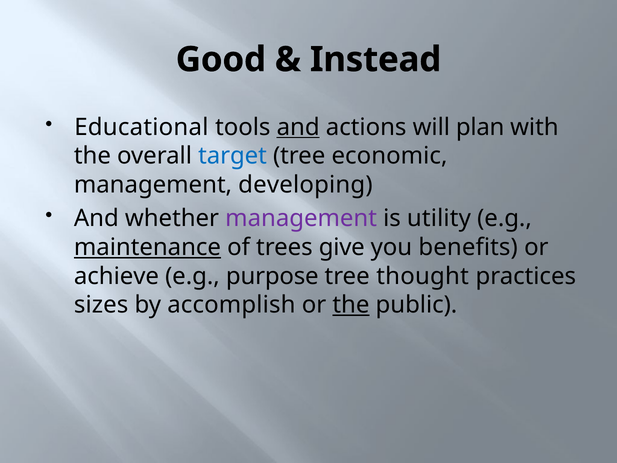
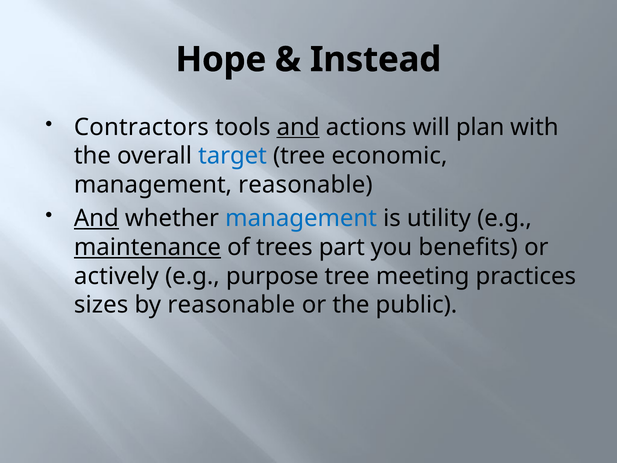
Good: Good -> Hope (221, 60)
Educational: Educational -> Contractors (141, 127)
management developing: developing -> reasonable (305, 185)
And underline: none -> present (96, 218)
management colour: purple -> blue (301, 218)
give: give -> part (342, 247)
achieve: achieve -> actively (116, 276)
thought: thought -> meeting (423, 276)
by accomplish: accomplish -> reasonable (231, 305)
the underline: present -> none (351, 305)
